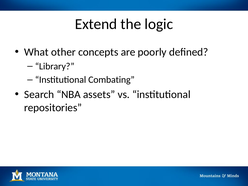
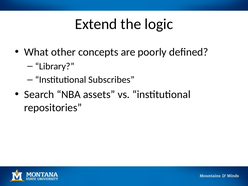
Combating: Combating -> Subscribes (111, 80)
